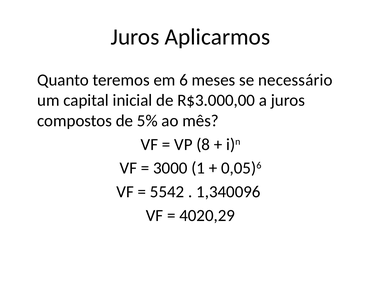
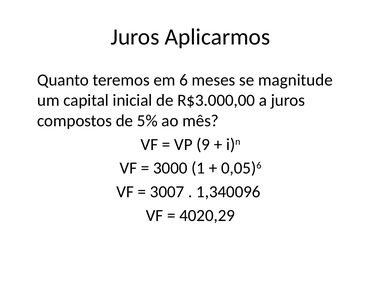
necessário: necessário -> magnitude (295, 80)
8: 8 -> 9 (203, 144)
5542: 5542 -> 3007 (167, 192)
